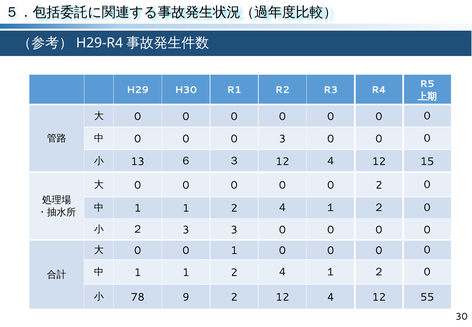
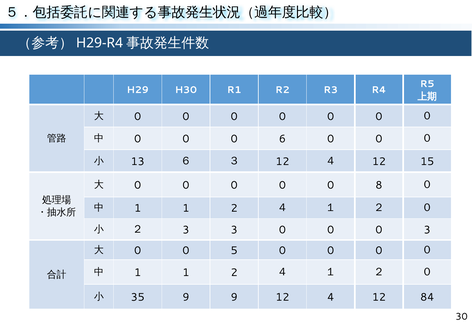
0 3: 3 -> 6 (282, 139)
0 2: 2 -> 8 (379, 185)
0: 0 -> 3 (427, 230)
0 1: 1 -> 5 (234, 250)
78: 78 -> 35 (138, 297)
9 2: 2 -> 9 (234, 297)
55: 55 -> 84 (427, 297)
